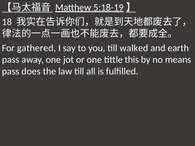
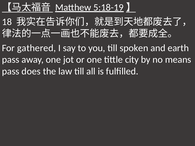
walked: walked -> spoken (134, 48)
this: this -> city (132, 60)
